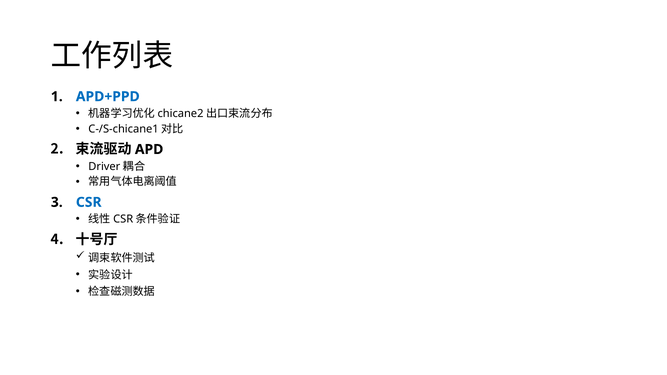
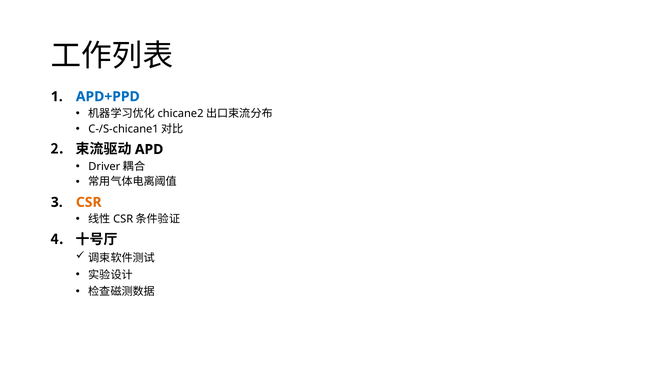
CSR colour: blue -> orange (89, 202)
